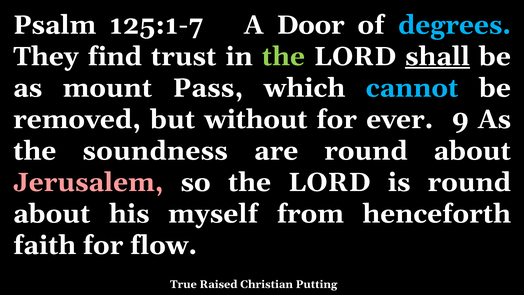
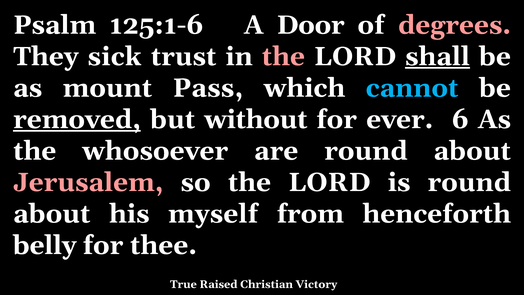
125:1-7: 125:1-7 -> 125:1-6 (157, 25)
degrees colour: light blue -> pink (454, 25)
find: find -> sick (115, 57)
the colour: light green -> pink (283, 57)
removed underline: none -> present (77, 119)
9: 9 -> 6 (460, 119)
soundness: soundness -> whosoever (155, 151)
faith: faith -> belly (45, 245)
flow: flow -> thee (163, 245)
Putting: Putting -> Victory (316, 284)
